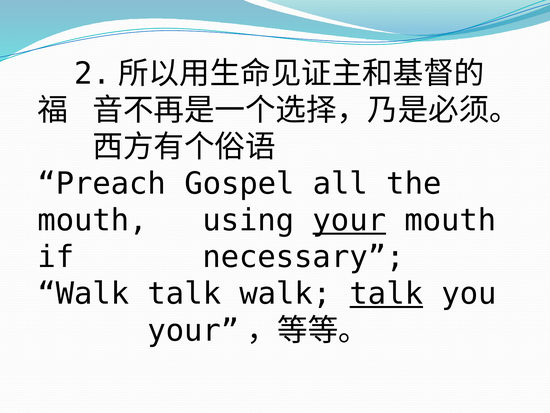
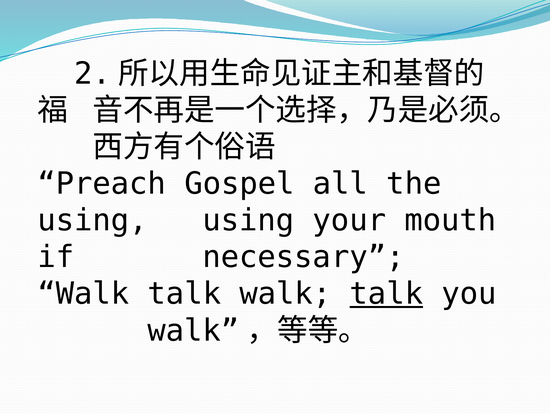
mouth: mouth -> using (93, 220)
your underline: present -> none (349, 220)
your: your -> walk (193, 330)
